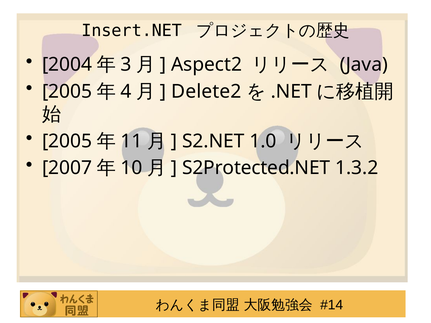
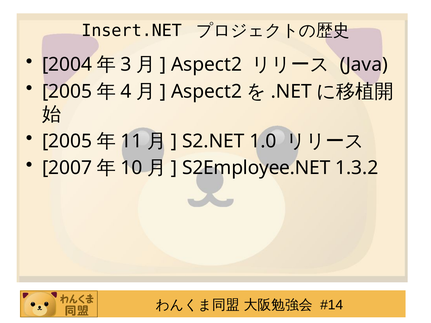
Delete2: Delete2 -> Aspect2 (207, 91)
S2Protected.NET: S2Protected.NET -> S2Employee.NET (256, 168)
